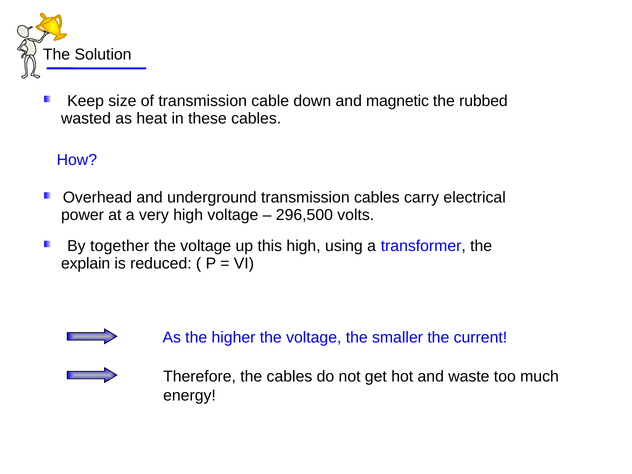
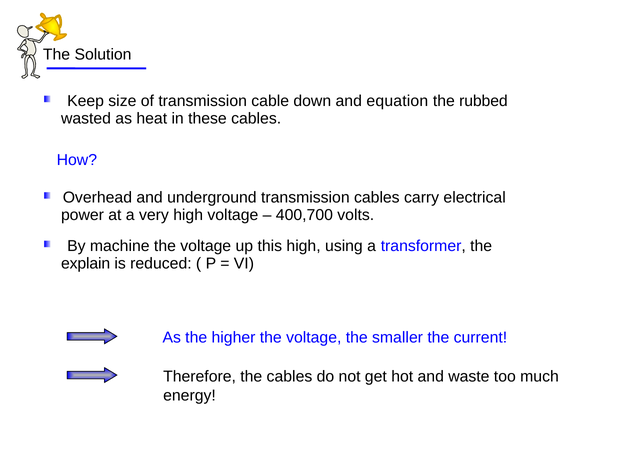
magnetic: magnetic -> equation (397, 101)
296,500: 296,500 -> 400,700 (304, 215)
together: together -> machine (120, 246)
